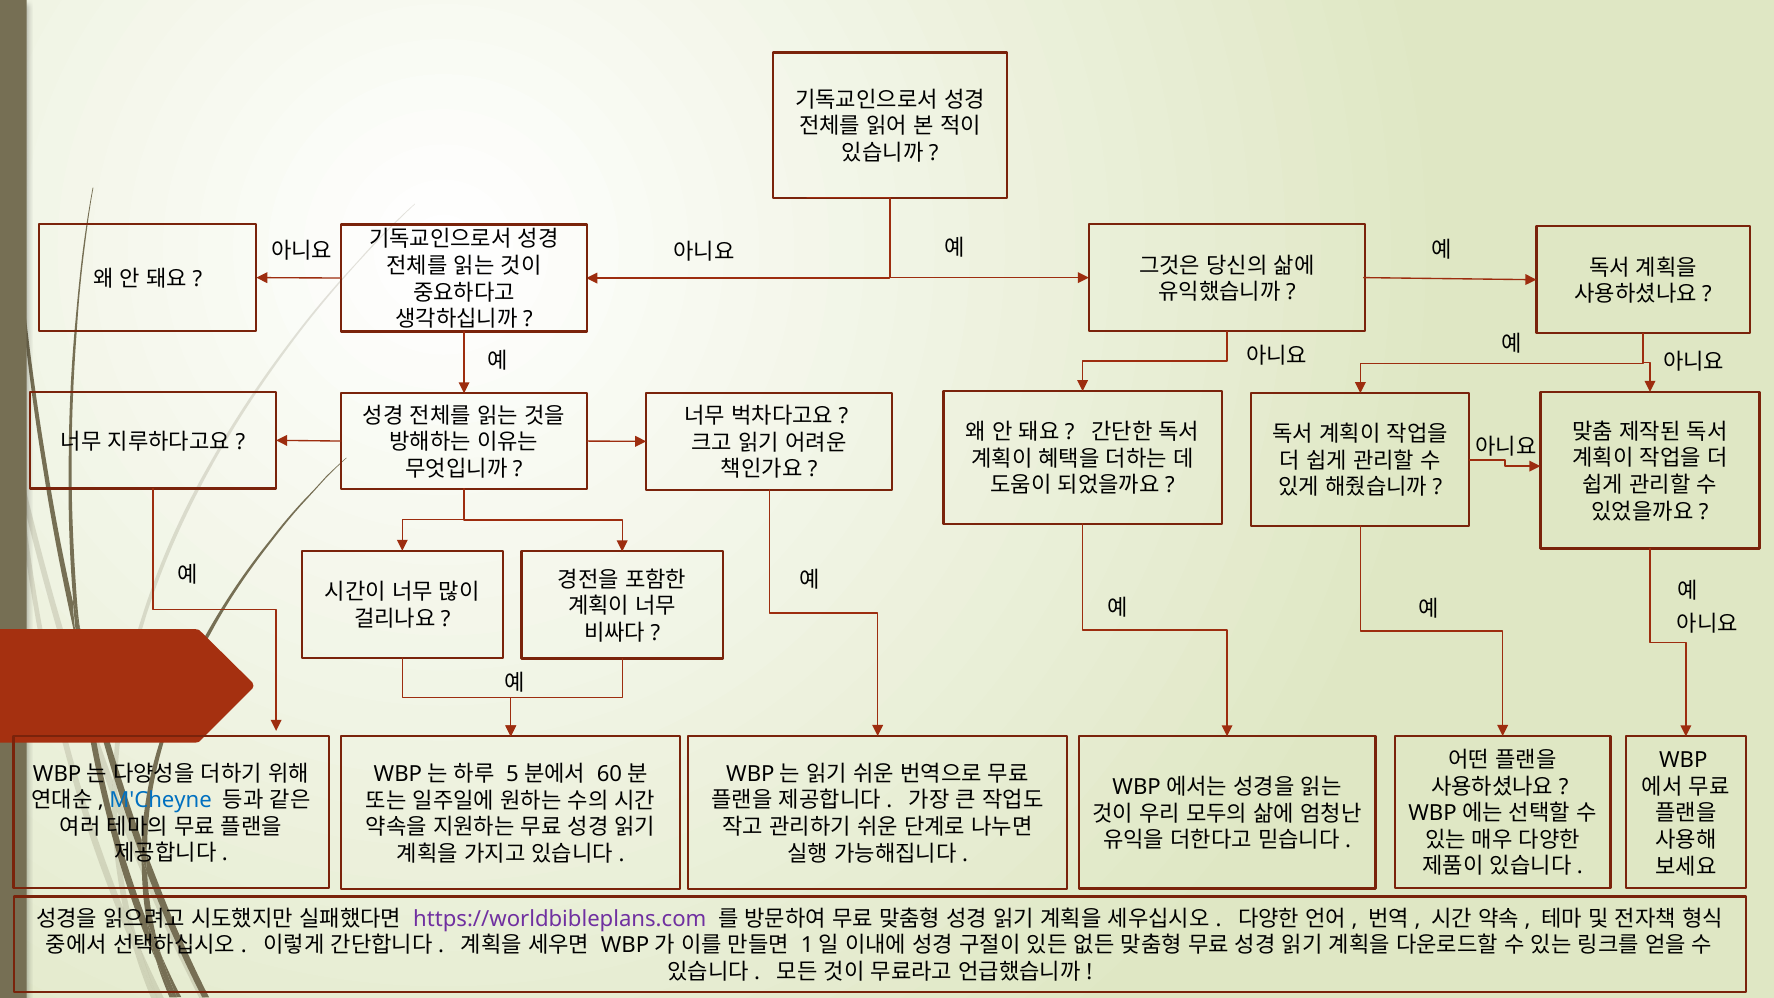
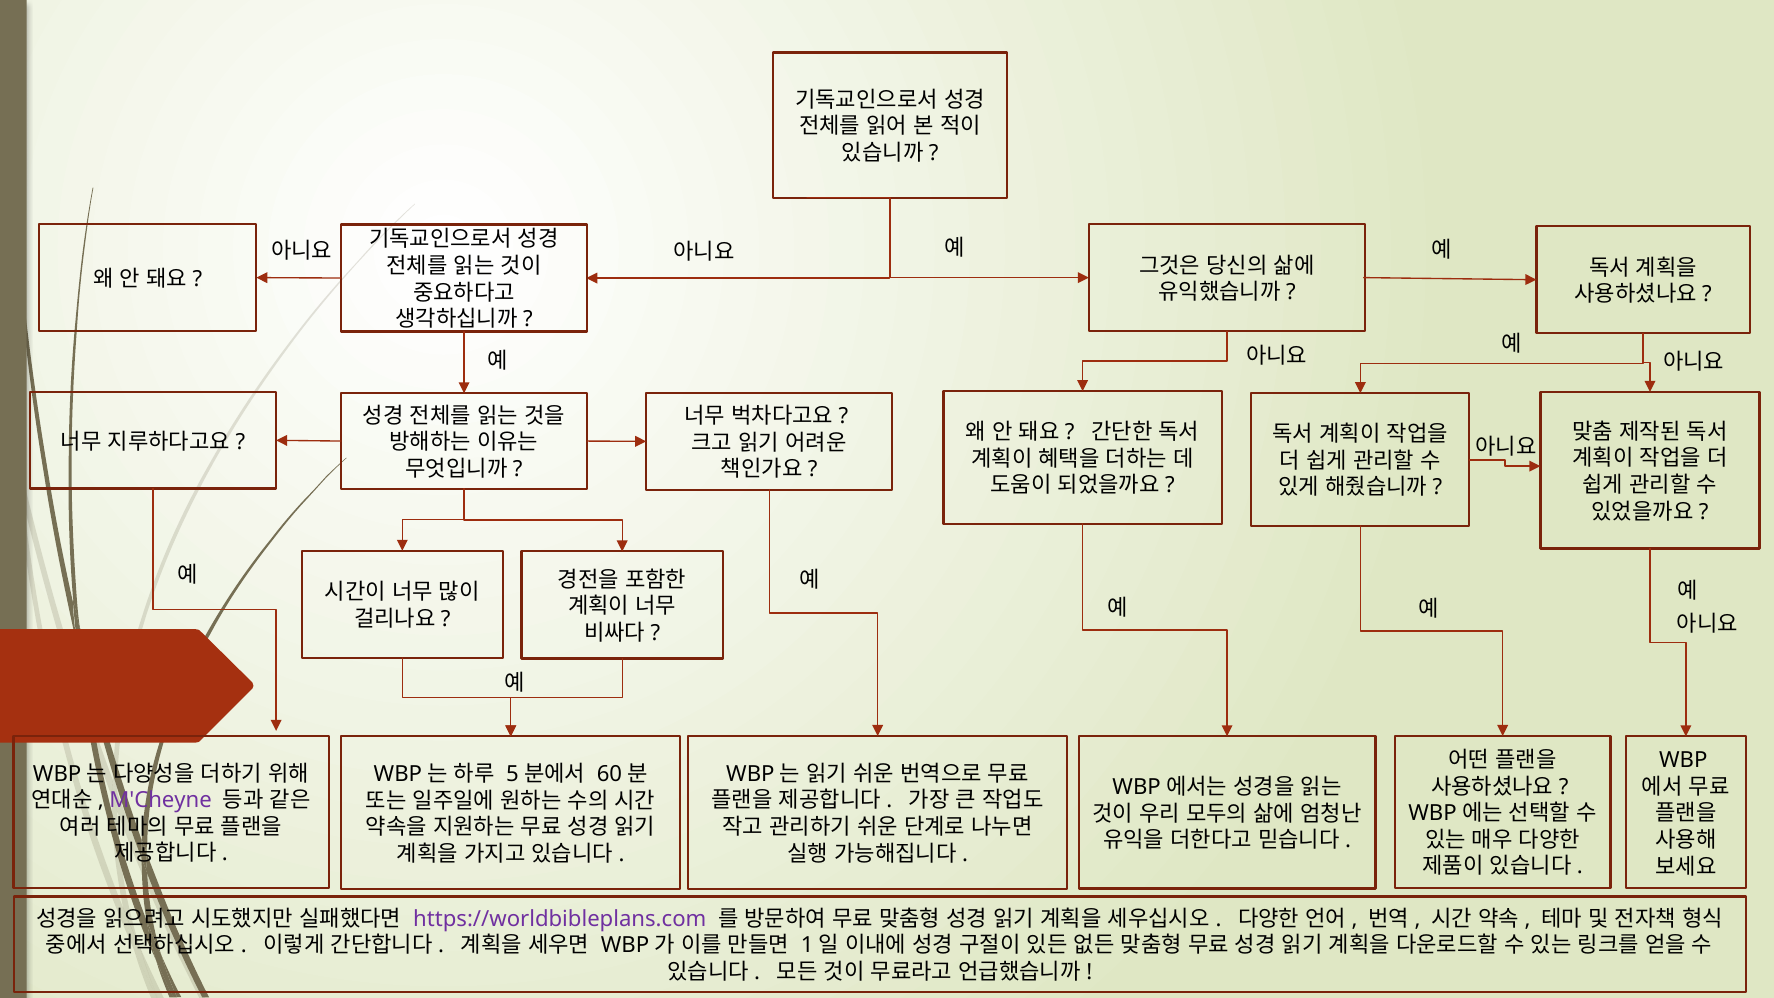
M'Cheyne colour: blue -> purple (161, 800)
